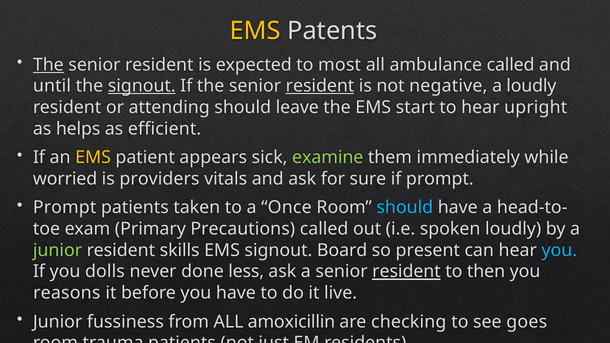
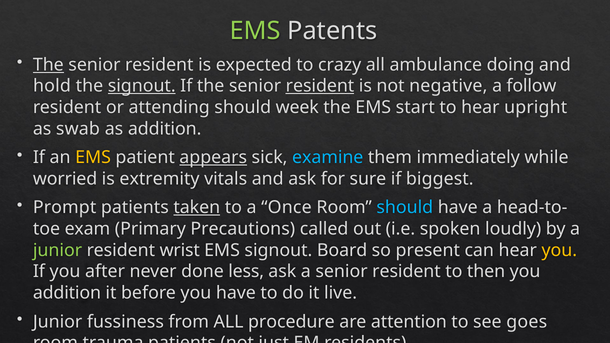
EMS colour: yellow -> light green (255, 31)
most: most -> crazy (340, 65)
ambulance called: called -> doing (511, 65)
until: until -> hold (52, 86)
a loudly: loudly -> follow (531, 86)
leave: leave -> week (297, 107)
helps: helps -> swab (78, 129)
as efficient: efficient -> addition (165, 129)
appears underline: none -> present (213, 157)
examine colour: light green -> light blue (328, 157)
providers: providers -> extremity (160, 179)
if prompt: prompt -> biggest (440, 179)
taken underline: none -> present (197, 208)
skills: skills -> wrist (180, 250)
you colour: light blue -> yellow (559, 250)
dolls: dolls -> after (105, 272)
resident underline: present -> none (406, 272)
reasons: reasons -> addition (67, 293)
amoxicillin: amoxicillin -> procedure (291, 322)
checking: checking -> attention (409, 322)
